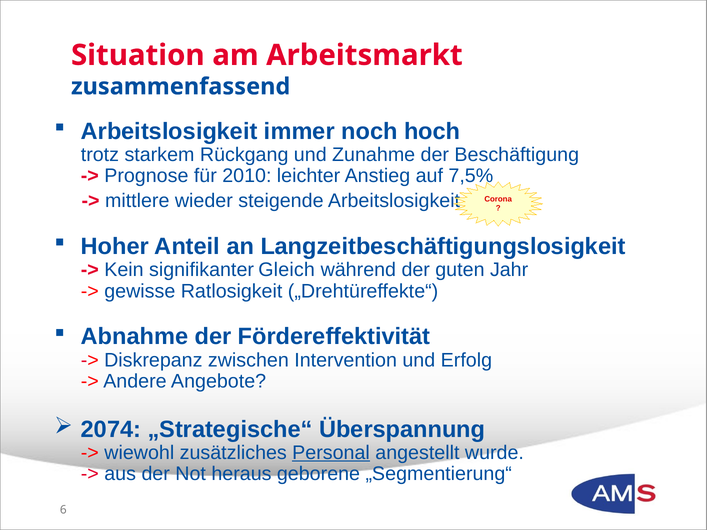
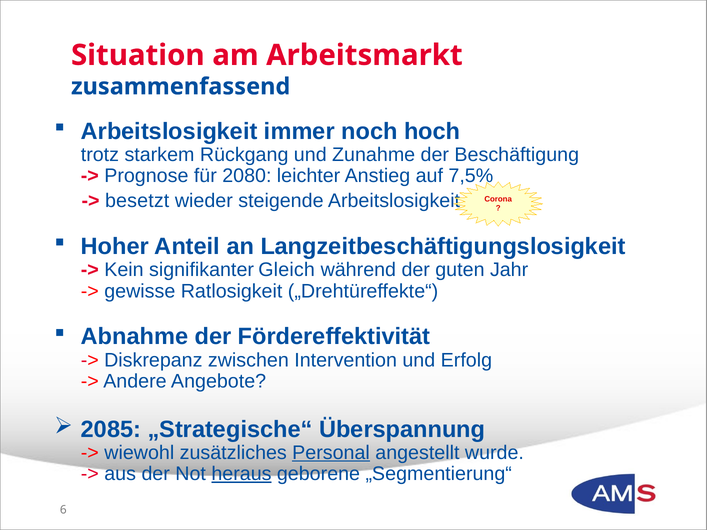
2010: 2010 -> 2080 (247, 176)
mittlere: mittlere -> besetzt (137, 201)
2074: 2074 -> 2085 (111, 430)
heraus underline: none -> present (241, 474)
